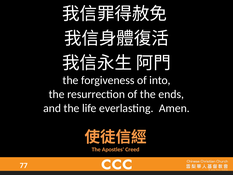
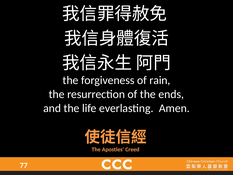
into: into -> rain (160, 80)
